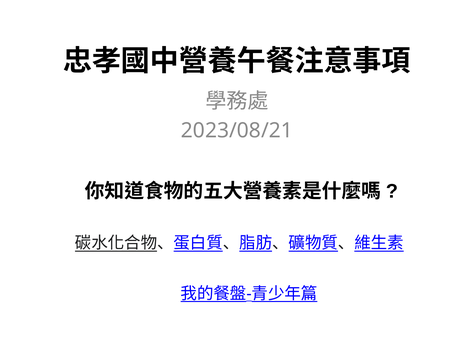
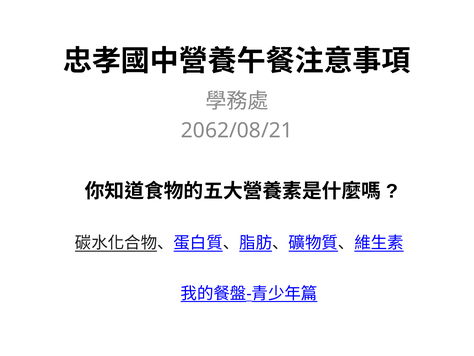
2023/08/21: 2023/08/21 -> 2062/08/21 (237, 130)
